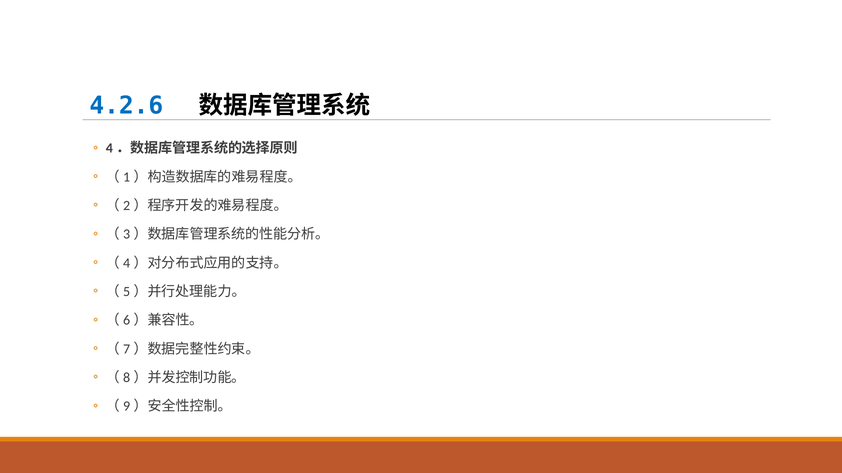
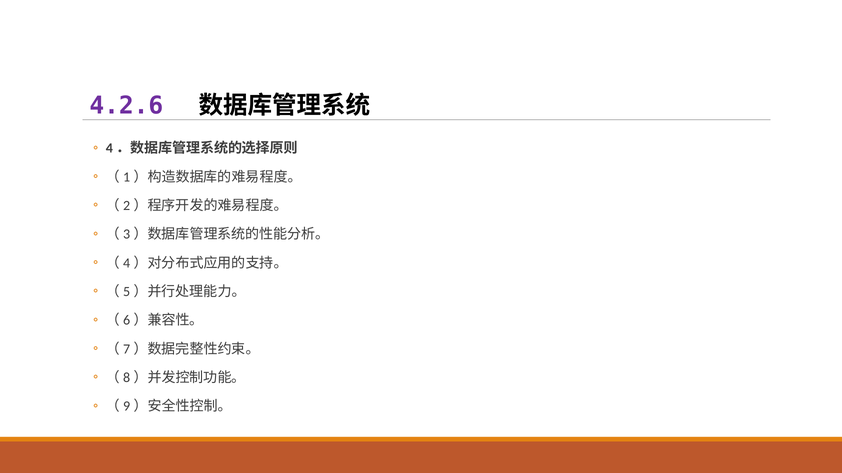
4.2.6 colour: blue -> purple (126, 106)
